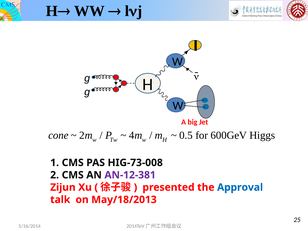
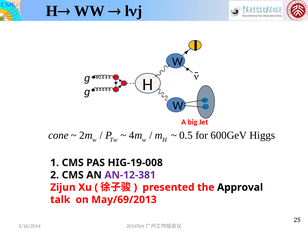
HIG-73-008: HIG-73-008 -> HIG-19-008 (135, 163)
Approval colour: blue -> black (240, 187)
May/18/2013: May/18/2013 -> May/69/2013 (124, 200)
